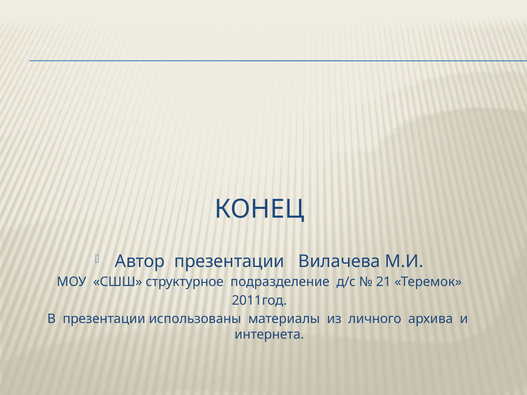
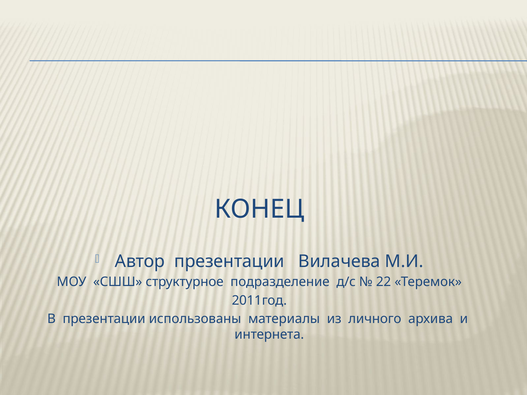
21: 21 -> 22 (384, 282)
